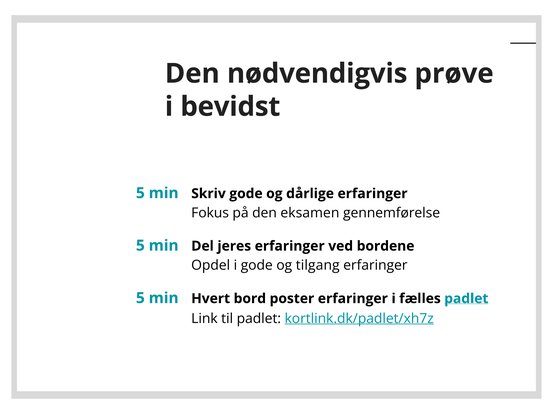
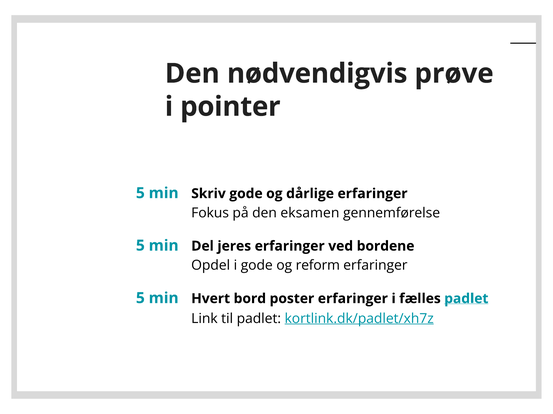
bevidst: bevidst -> pointer (230, 107)
tilgang: tilgang -> reform (318, 266)
